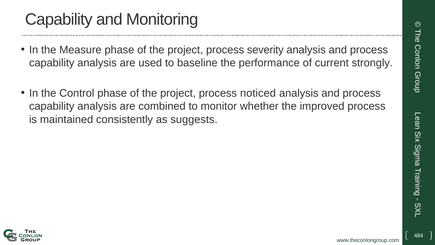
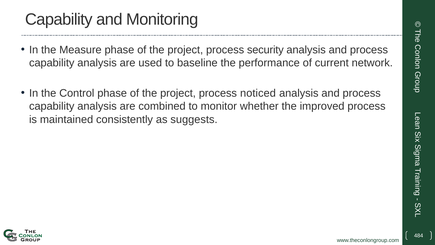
severity: severity -> security (265, 50)
strongly: strongly -> network (372, 63)
